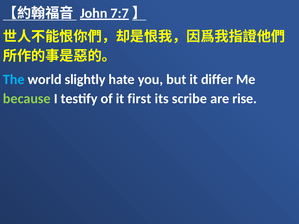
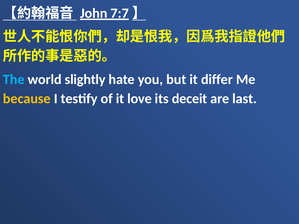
because colour: light green -> yellow (27, 99)
first: first -> love (140, 99)
scribe: scribe -> deceit (190, 99)
rise: rise -> last (245, 99)
